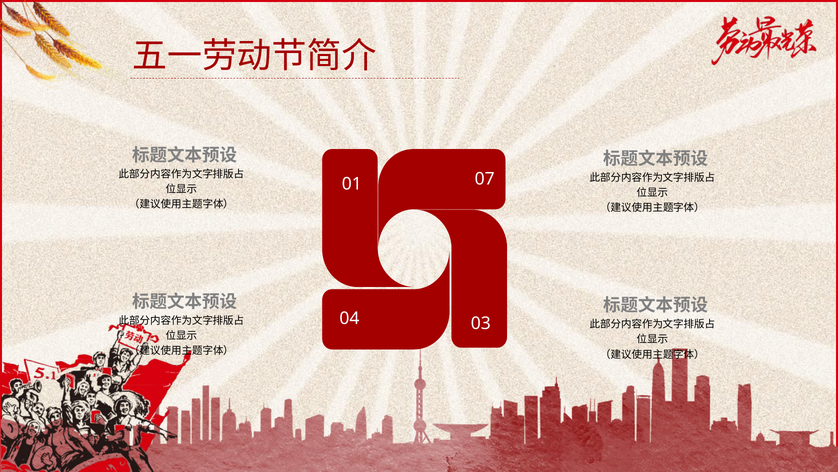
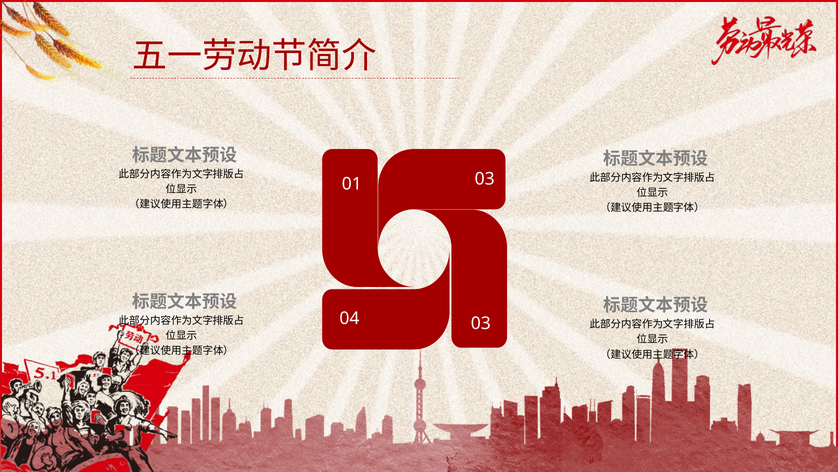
01 07: 07 -> 03 (485, 179)
